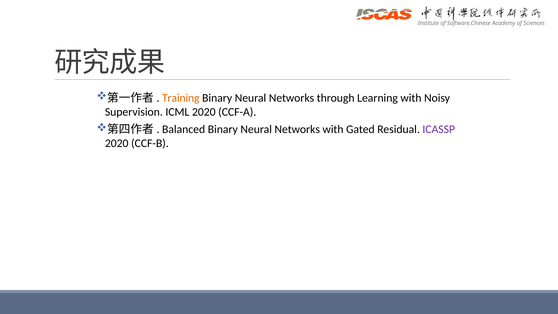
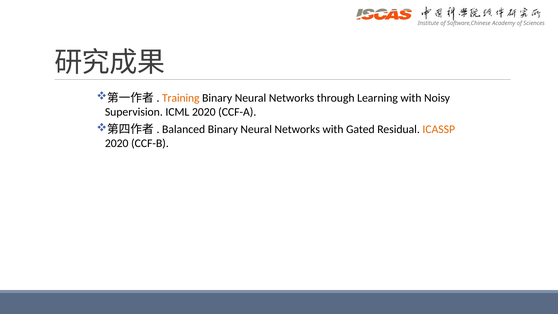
ICASSP colour: purple -> orange (439, 129)
